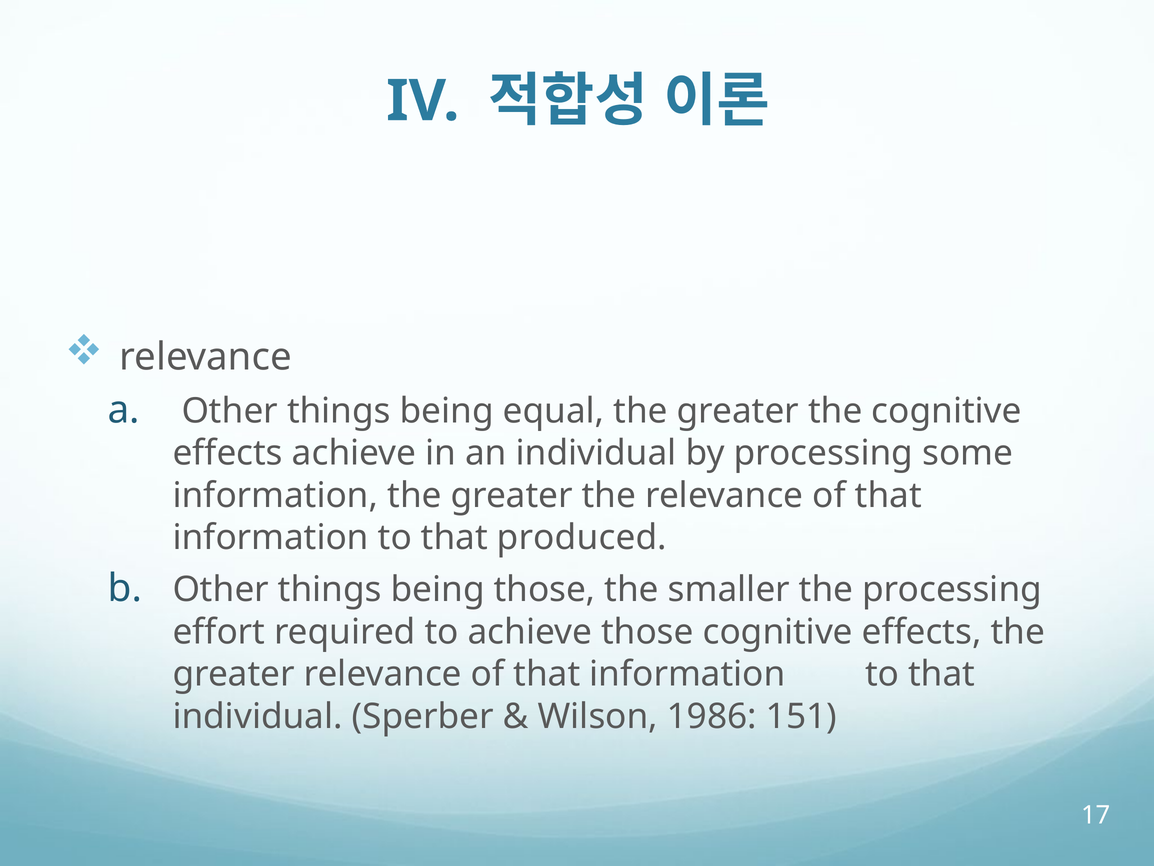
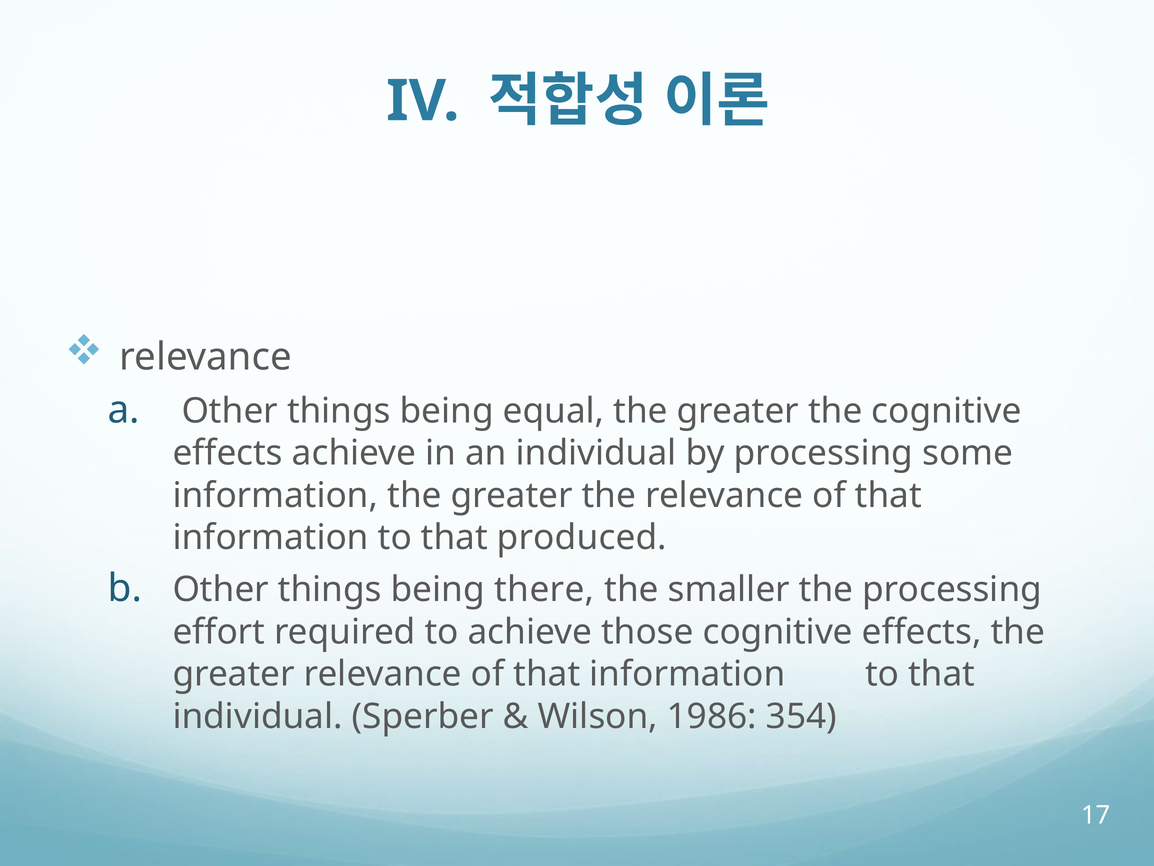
being those: those -> there (544, 589)
151: 151 -> 354 (801, 716)
